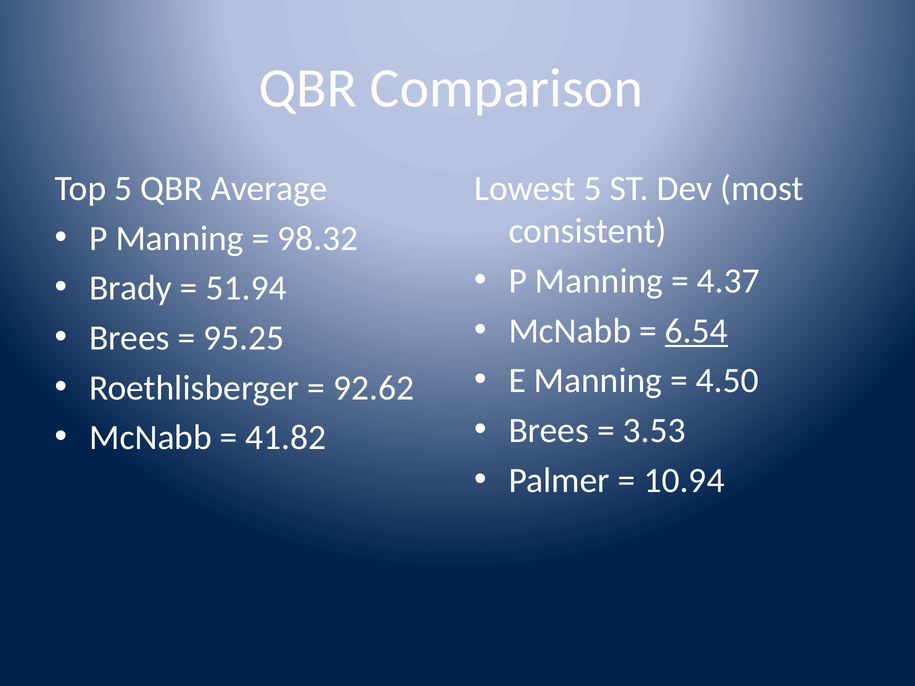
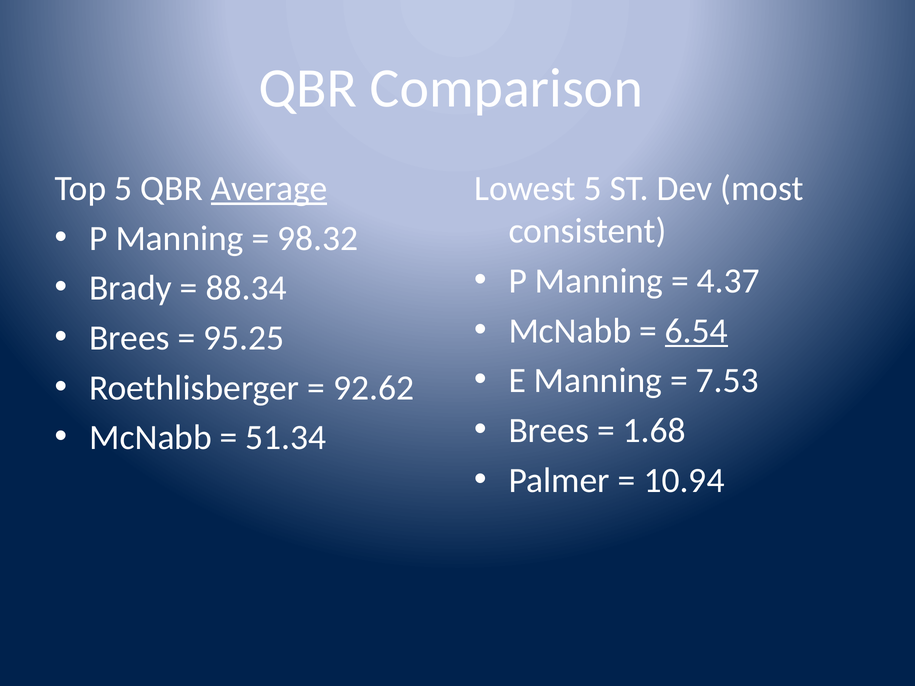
Average underline: none -> present (269, 189)
51.94: 51.94 -> 88.34 (246, 288)
4.50: 4.50 -> 7.53 (727, 381)
3.53: 3.53 -> 1.68 (654, 431)
41.82: 41.82 -> 51.34 (286, 438)
